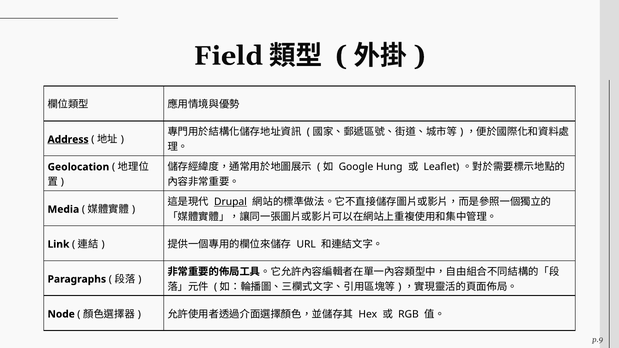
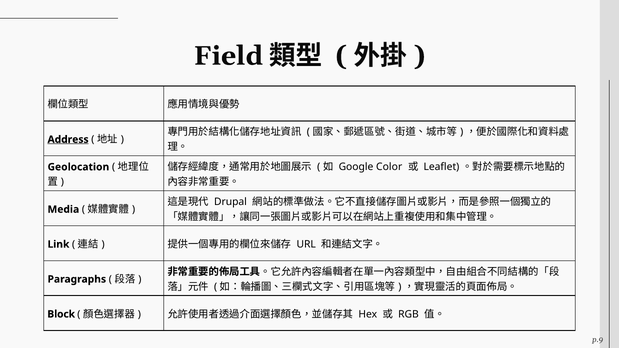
Hung: Hung -> Color (389, 167)
Drupal underline: present -> none (230, 202)
Node: Node -> Block (61, 314)
